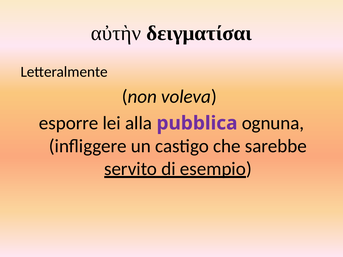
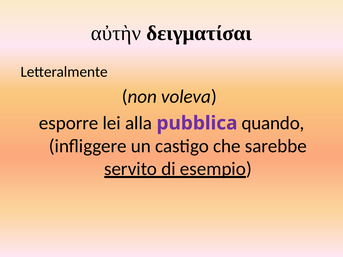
ognuna: ognuna -> quando (273, 123)
